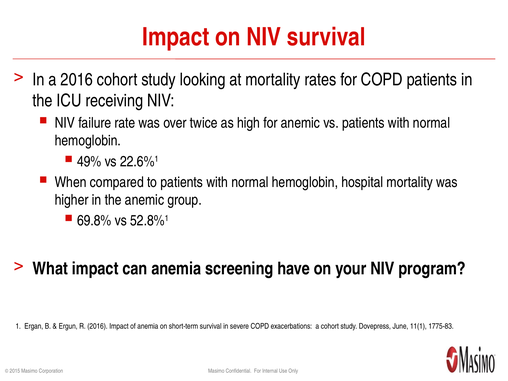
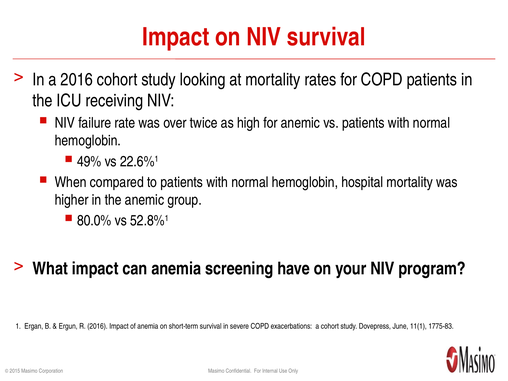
69.8%: 69.8% -> 80.0% (94, 221)
